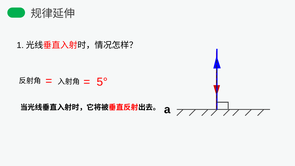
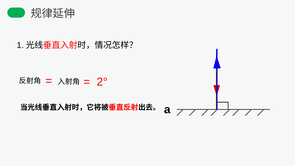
5°: 5° -> 2° (102, 82)
